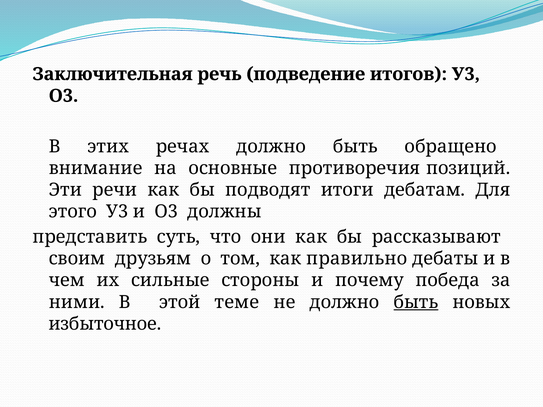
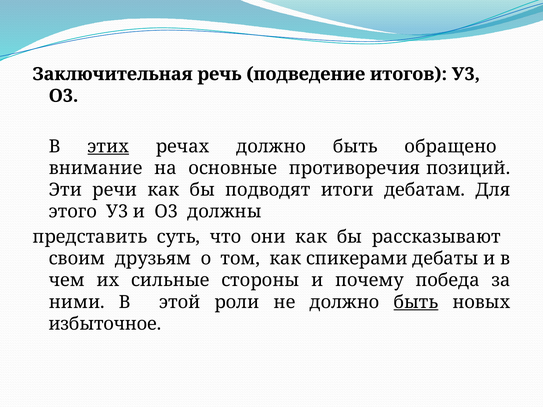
этих underline: none -> present (108, 147)
правильно: правильно -> спикерами (357, 259)
теме: теме -> роли (237, 302)
